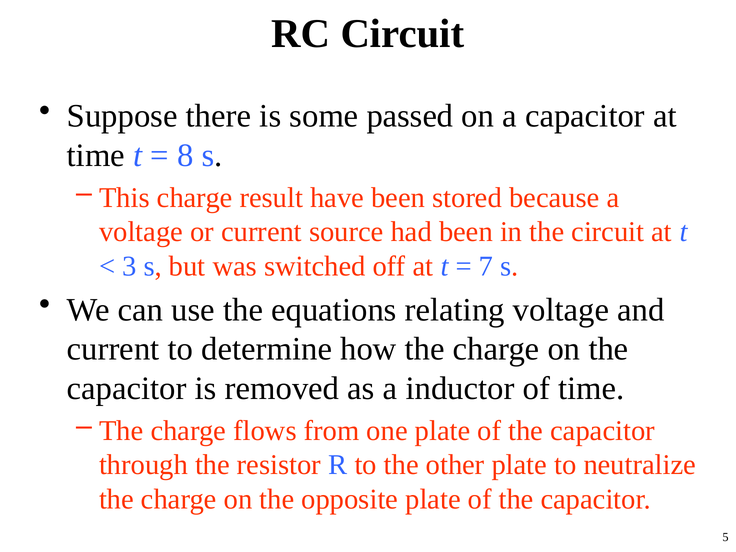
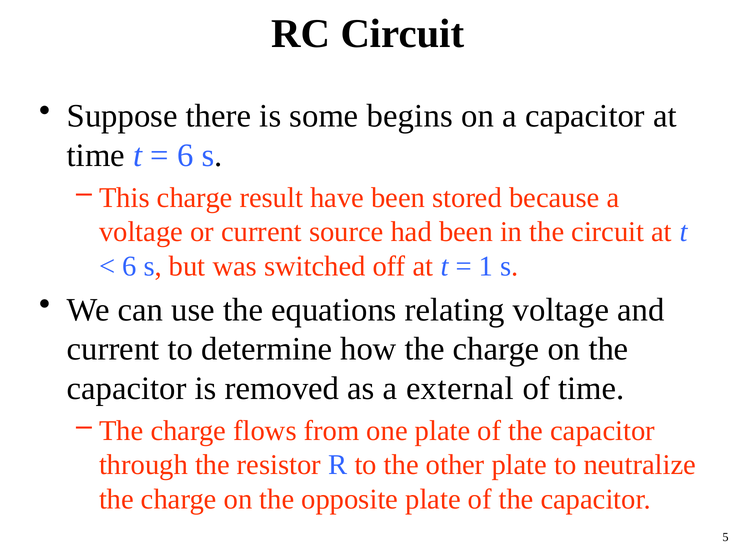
passed: passed -> begins (410, 116)
8: 8 -> 6 (185, 155)
3: 3 -> 6 (129, 266)
7: 7 -> 1 (486, 266)
inductor: inductor -> external (460, 388)
